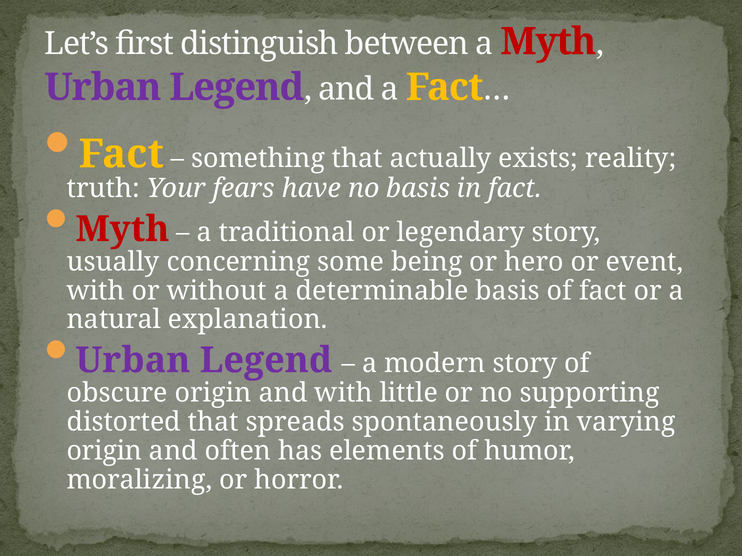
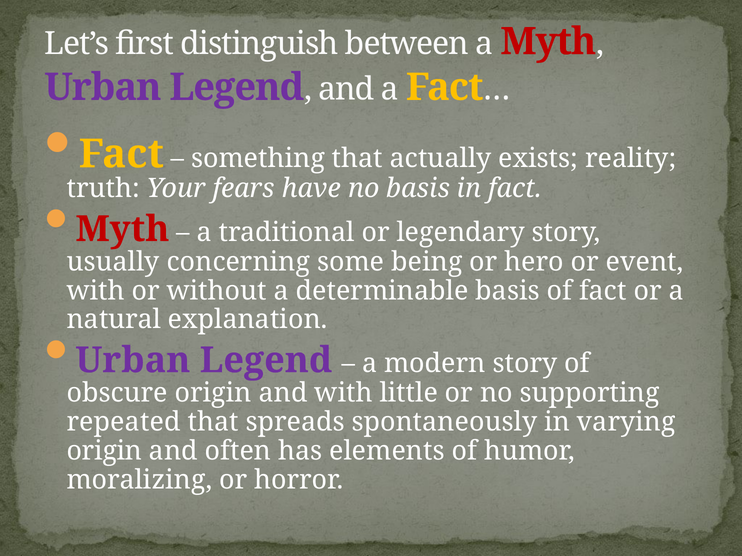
distorted: distorted -> repeated (124, 422)
